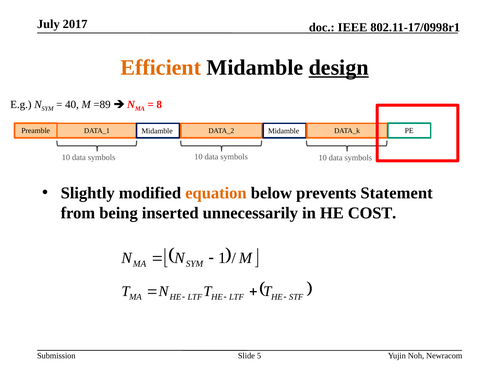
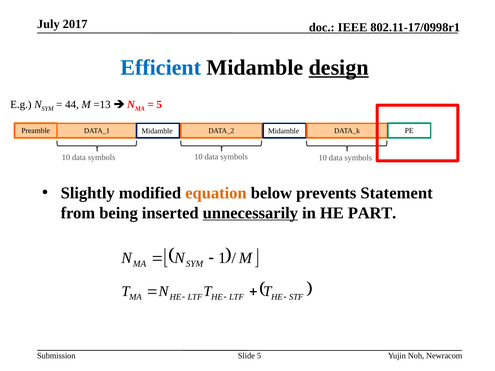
Efficient colour: orange -> blue (161, 67)
40: 40 -> 44 (72, 105)
=89: =89 -> =13 (102, 105)
8: 8 -> 5 (159, 105)
unnecessarily underline: none -> present (250, 213)
COST: COST -> PART (372, 213)
